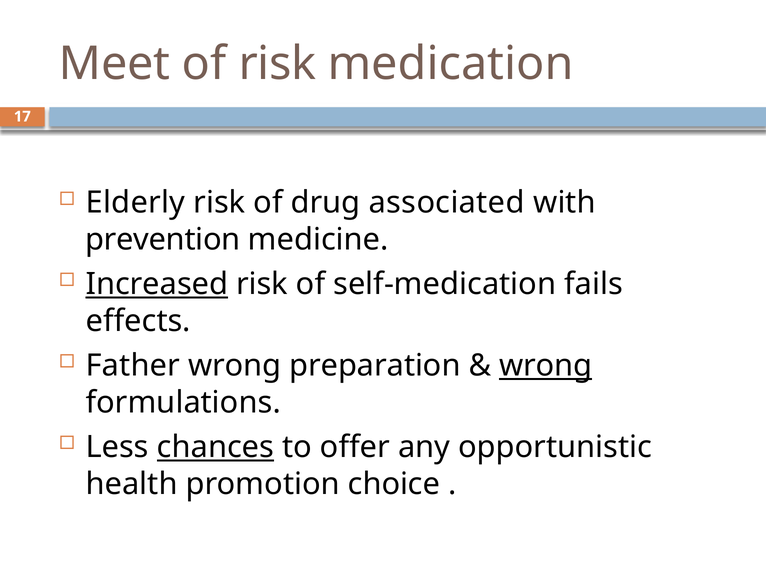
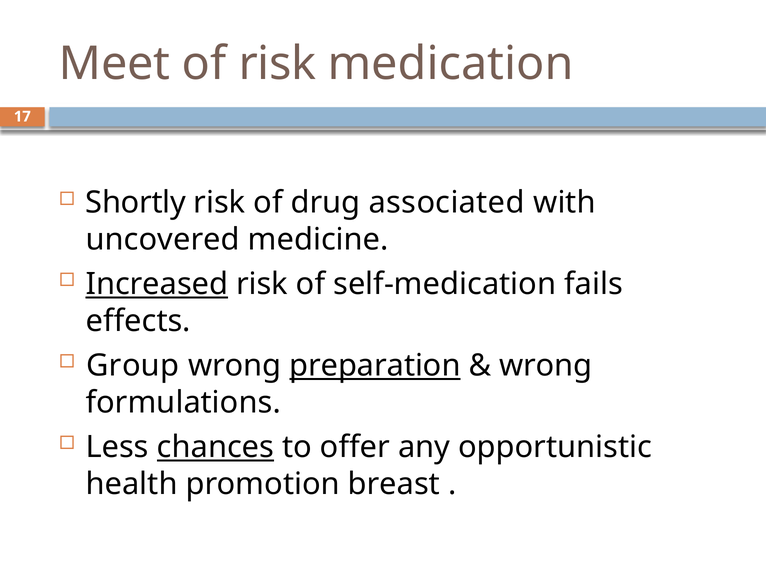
Elderly: Elderly -> Shortly (136, 203)
prevention: prevention -> uncovered (163, 240)
Father: Father -> Group (133, 366)
preparation underline: none -> present (375, 366)
wrong underline: present -> none (546, 366)
choice: choice -> breast (394, 485)
